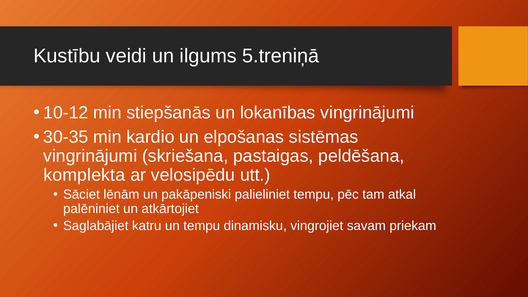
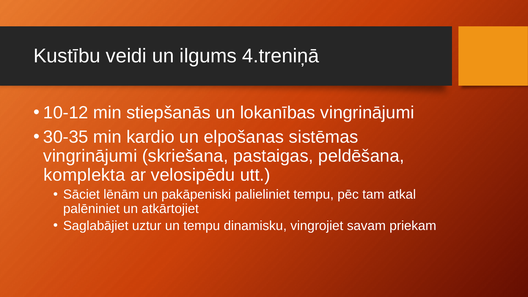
5.treniņā: 5.treniņā -> 4.treniņā (281, 56)
katru: katru -> uztur (147, 226)
